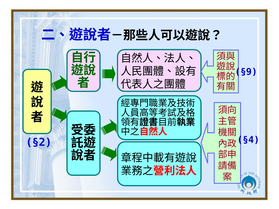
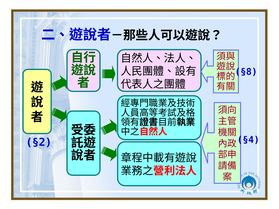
§9: §9 -> §8 (246, 72)
